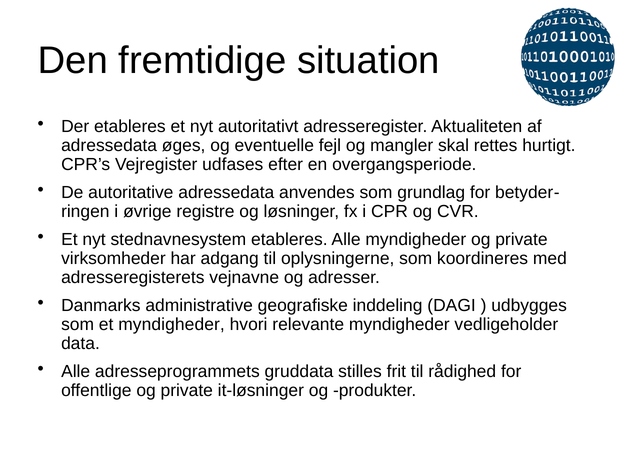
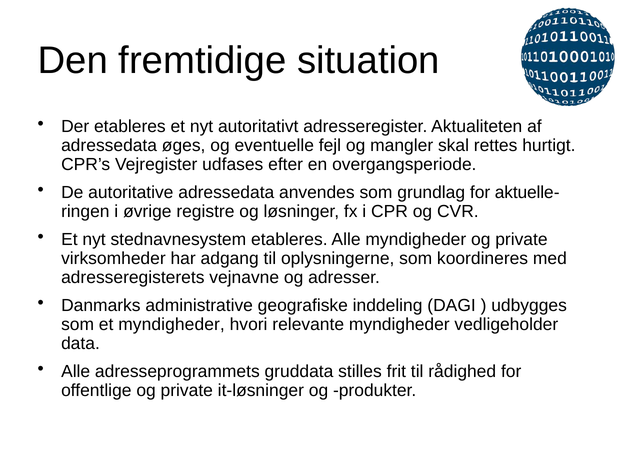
betyder: betyder -> aktuelle (524, 192)
